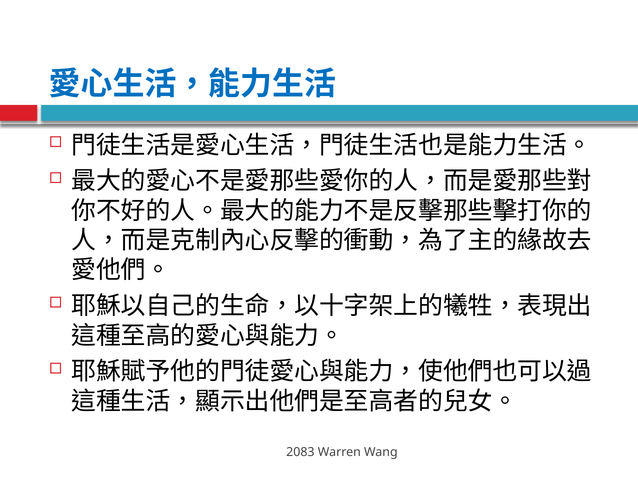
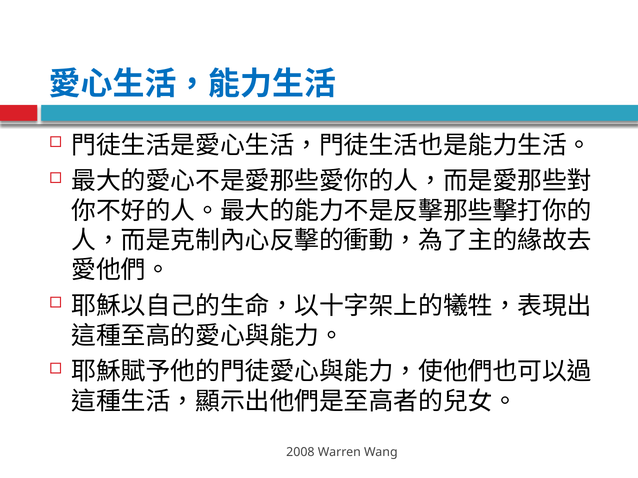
2083: 2083 -> 2008 (300, 453)
